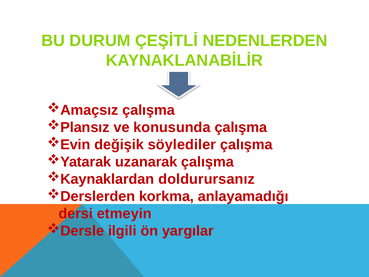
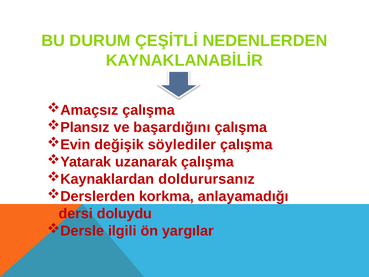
konusunda: konusunda -> başardığını (172, 127)
etmeyin: etmeyin -> doluydu (124, 213)
